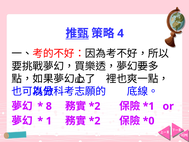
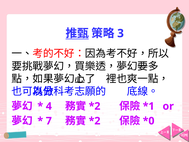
4: 4 -> 3 (121, 33)
8: 8 -> 4 (49, 106)
1: 1 -> 7 (49, 121)
